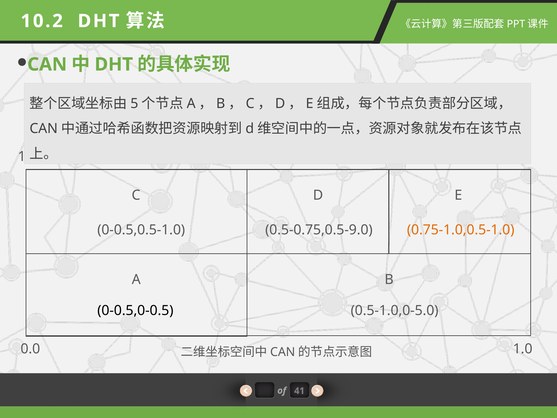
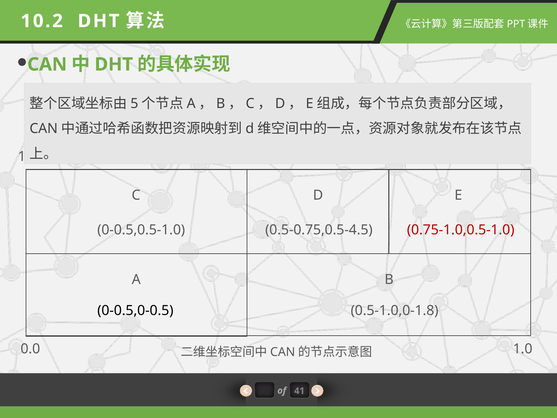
0.5-0.75,0.5-9.0: 0.5-0.75,0.5-9.0 -> 0.5-0.75,0.5-4.5 (319, 230)
0.75-1.0,0.5-1.0 colour: orange -> red (461, 230)
0.5-1.0,0-5.0: 0.5-1.0,0-5.0 -> 0.5-1.0,0-1.8 (395, 311)
